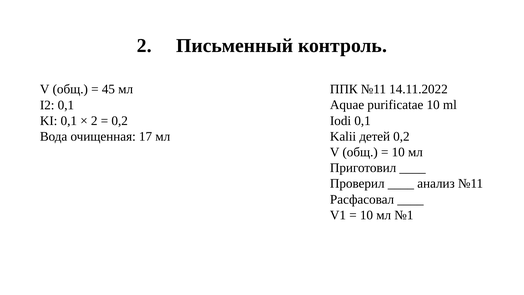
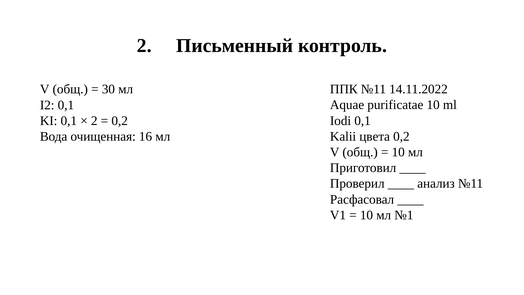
45: 45 -> 30 (108, 89)
детей: детей -> цвета (375, 136)
17: 17 -> 16 (146, 136)
